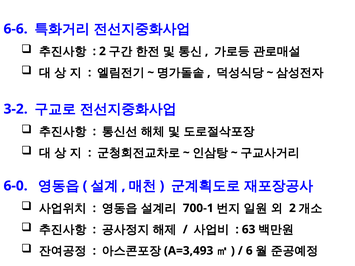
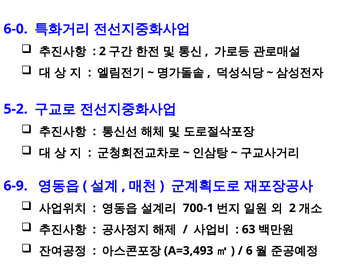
6-6: 6-6 -> 6-0 (16, 29)
3-2: 3-2 -> 5-2 (16, 109)
6-0: 6-0 -> 6-9 (16, 186)
